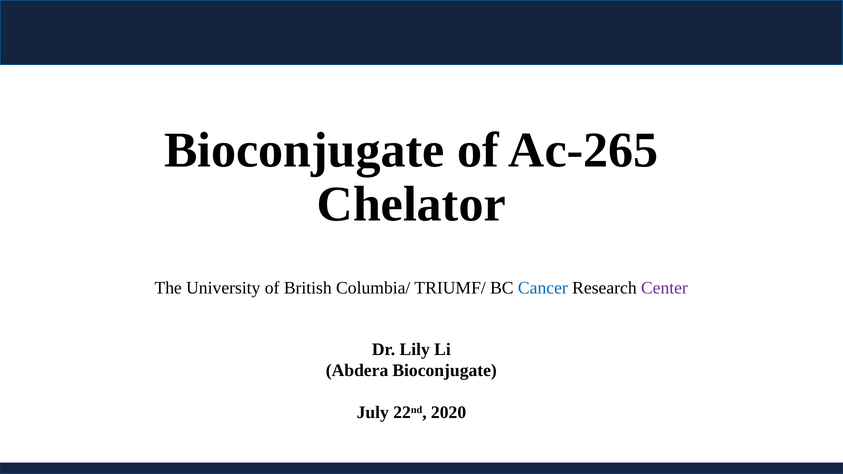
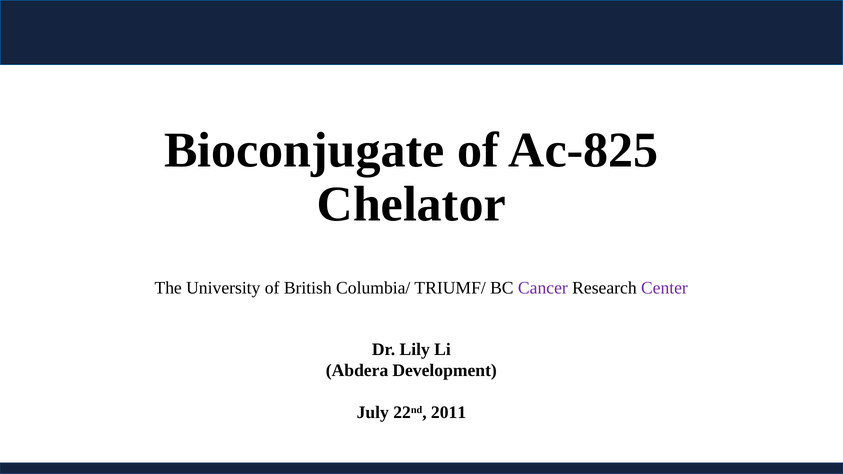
Ac-265: Ac-265 -> Ac-825 (583, 150)
Cancer colour: blue -> purple (543, 288)
Abdera Bioconjugate: Bioconjugate -> Development (445, 371)
2020: 2020 -> 2011 (449, 413)
